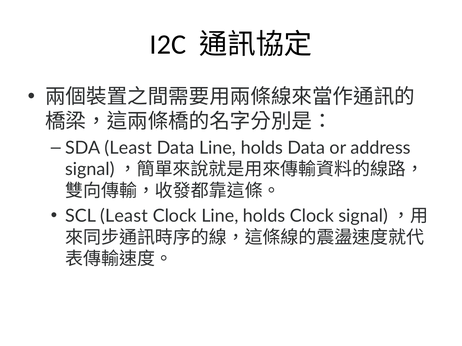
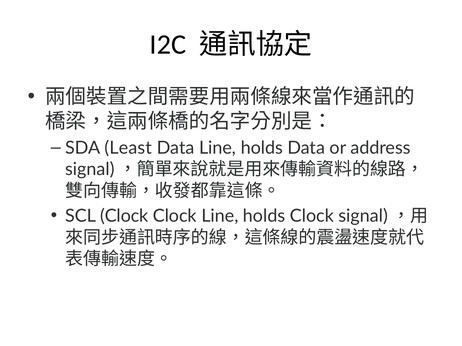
SCL Least: Least -> Clock (124, 216)
